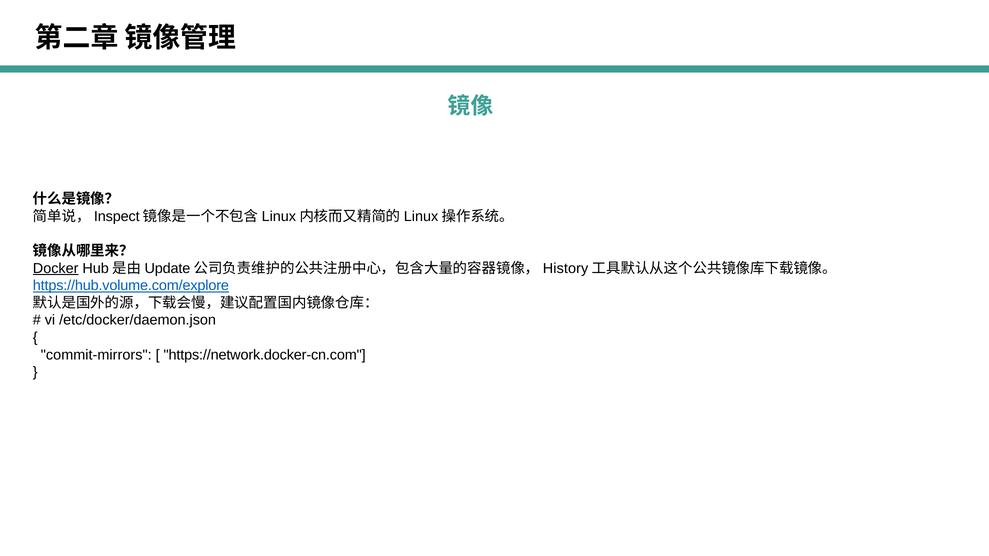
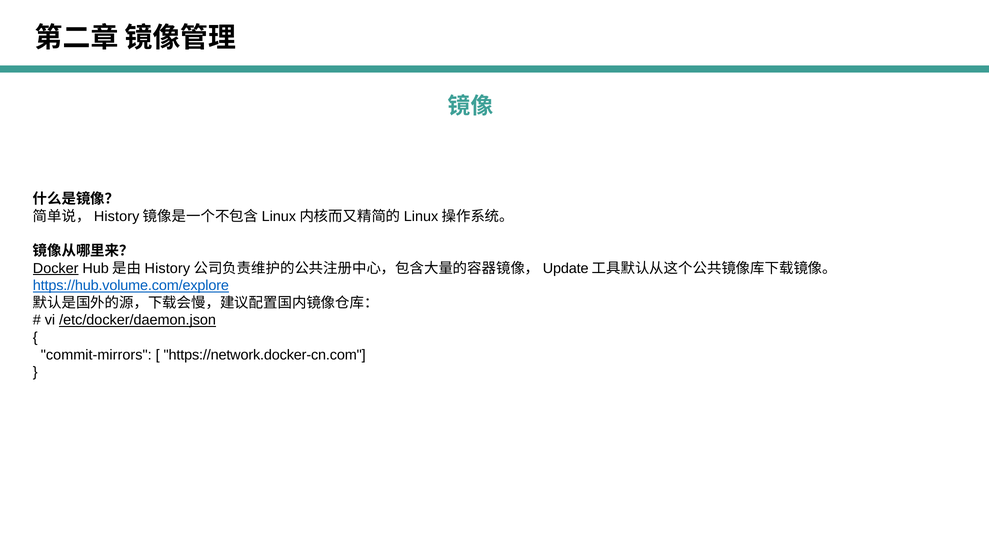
Inspect: Inspect -> History (117, 216)
Update: Update -> History (167, 268)
History: History -> Update (566, 268)
/etc/docker/daemon.json underline: none -> present (138, 320)
